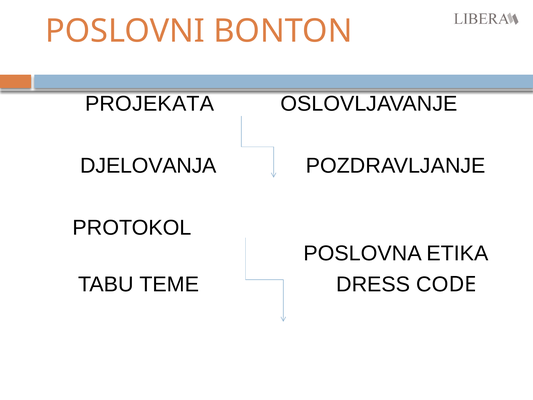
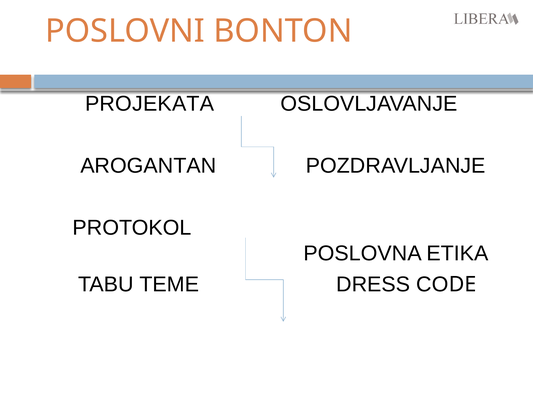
DJELOVANJA: DJELOVANJA -> AROGANTAN (148, 166)
